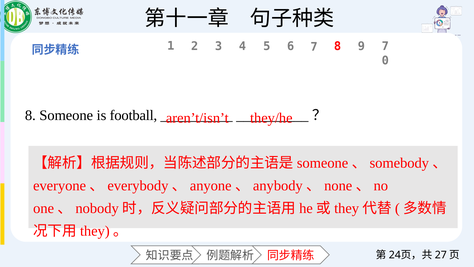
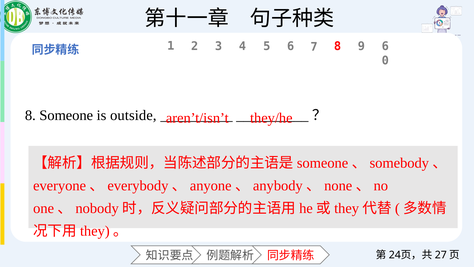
9 7: 7 -> 6 (385, 46)
football: football -> outside (133, 115)
